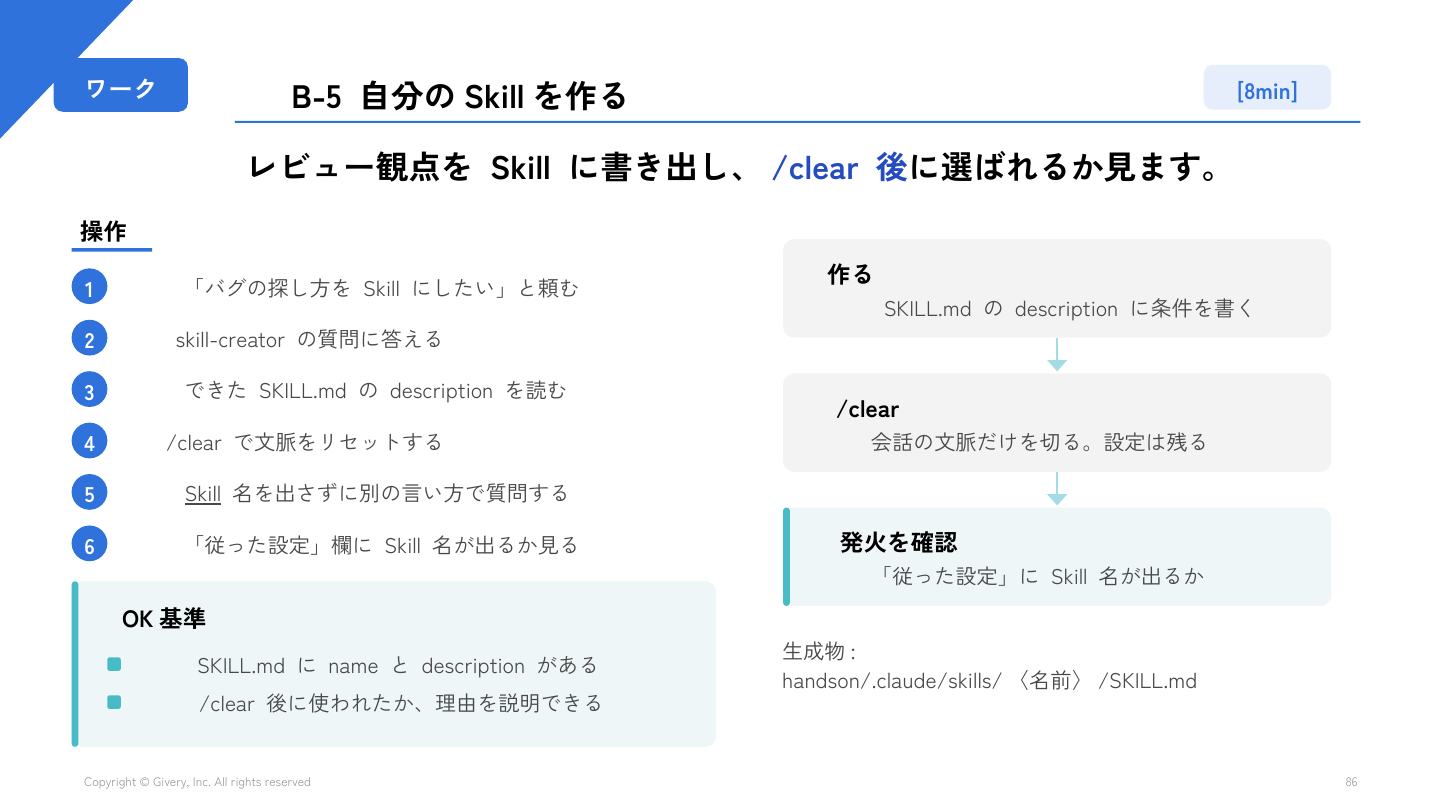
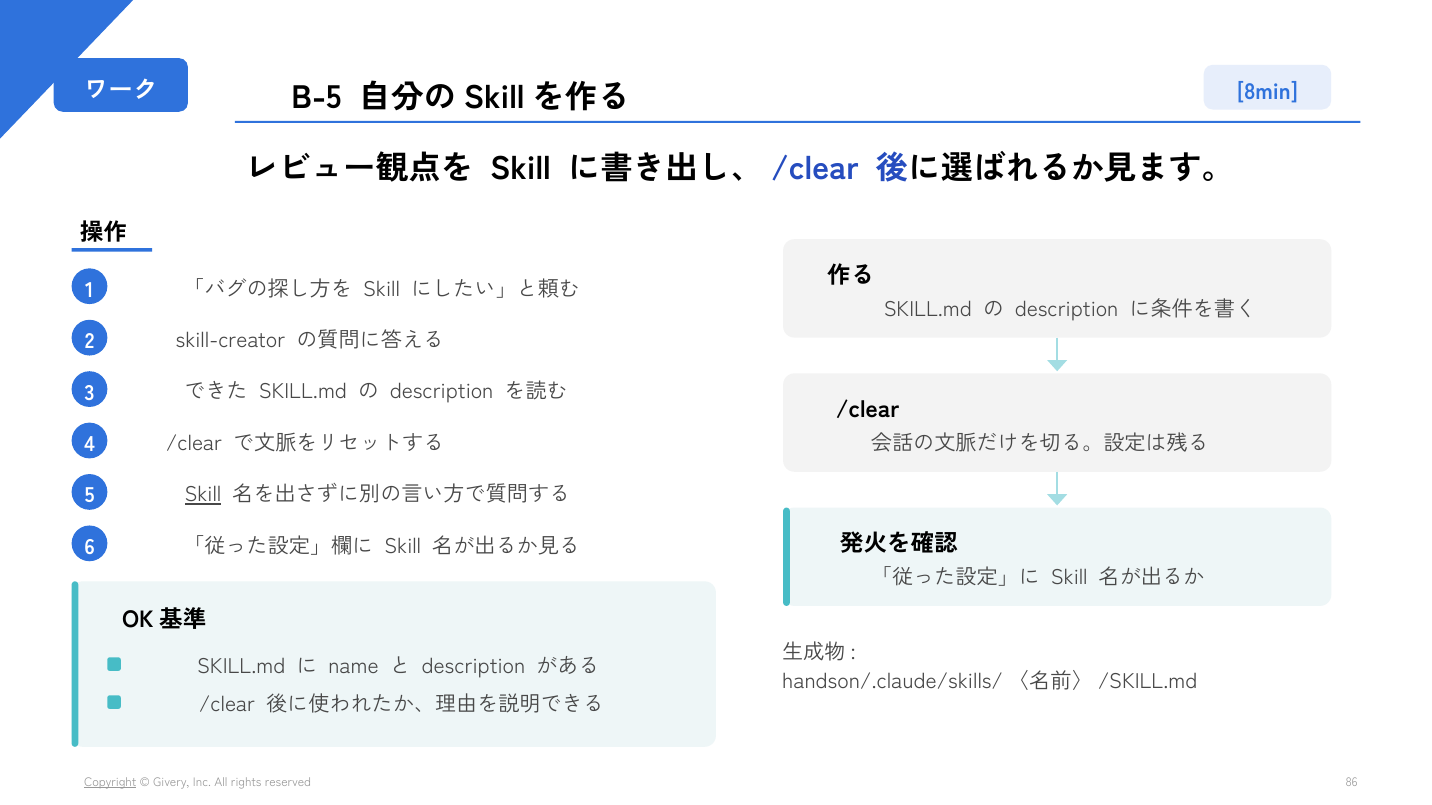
Copyright underline: none -> present (110, 783)
